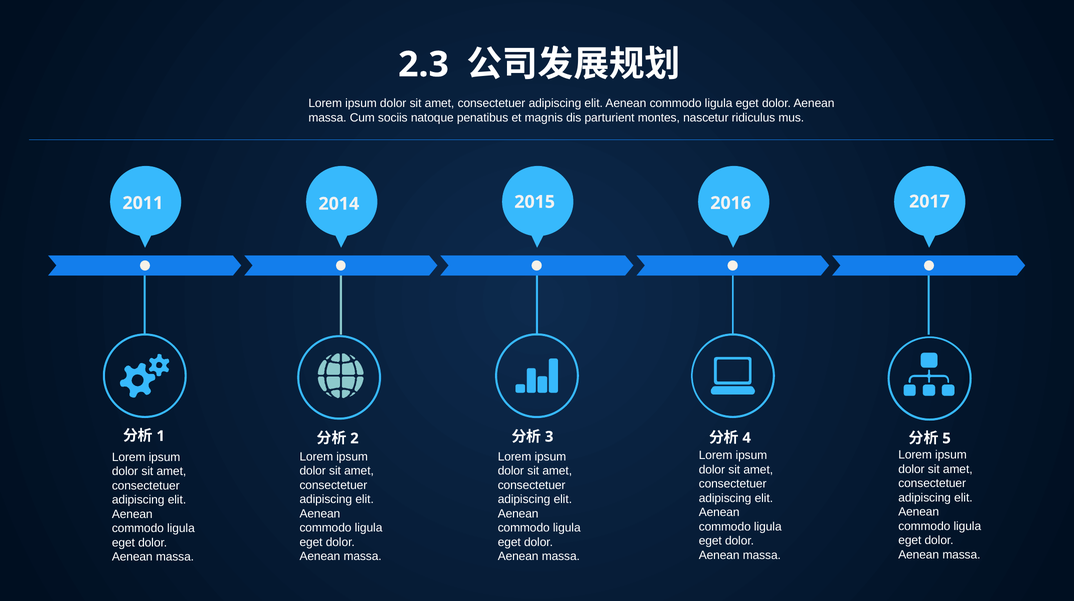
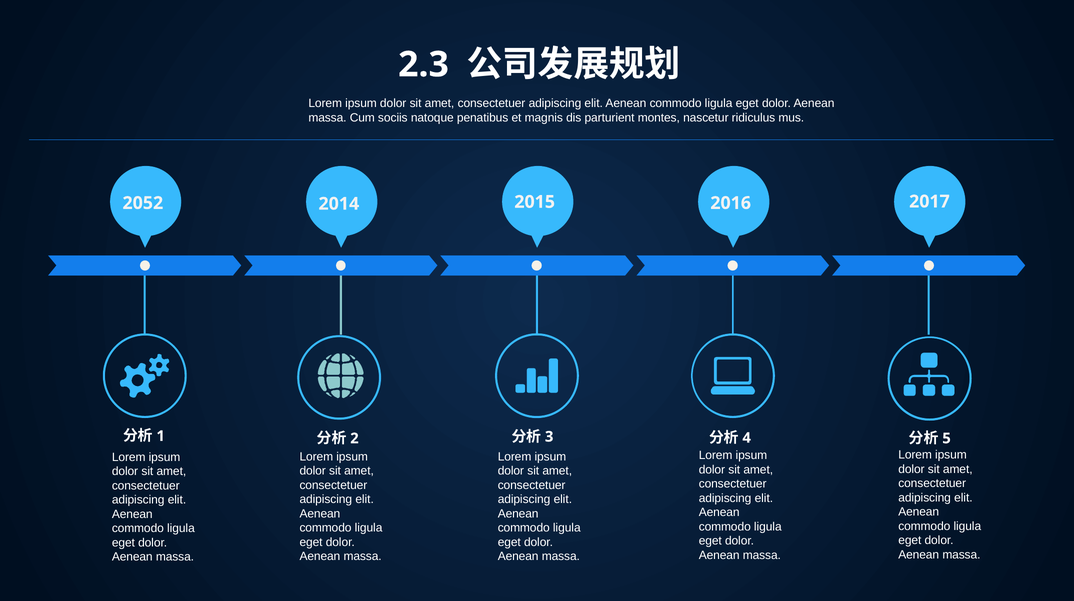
2011: 2011 -> 2052 (143, 203)
